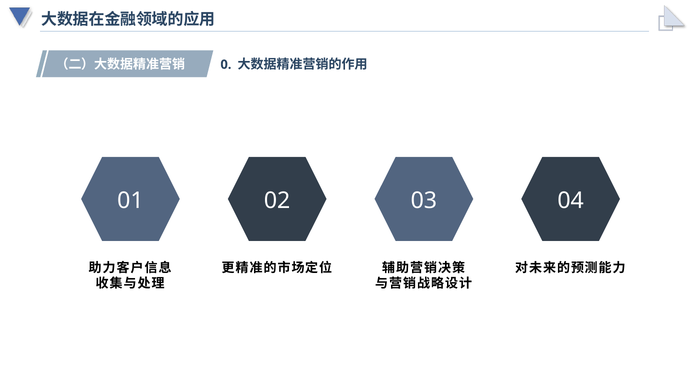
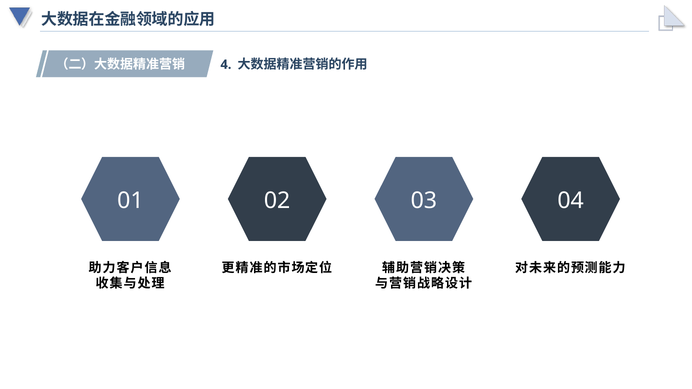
0: 0 -> 4 (226, 65)
